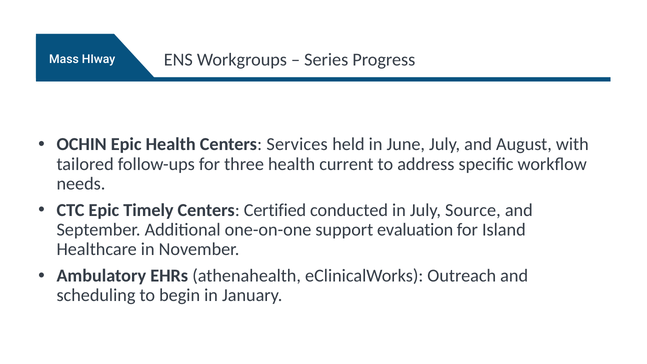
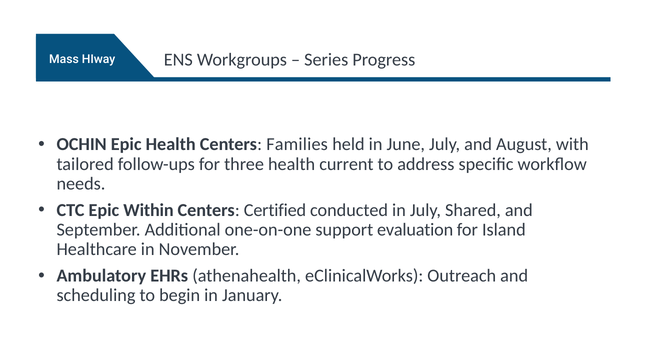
Services: Services -> Families (297, 144)
Timely: Timely -> Within (148, 210)
Source: Source -> Shared (473, 210)
